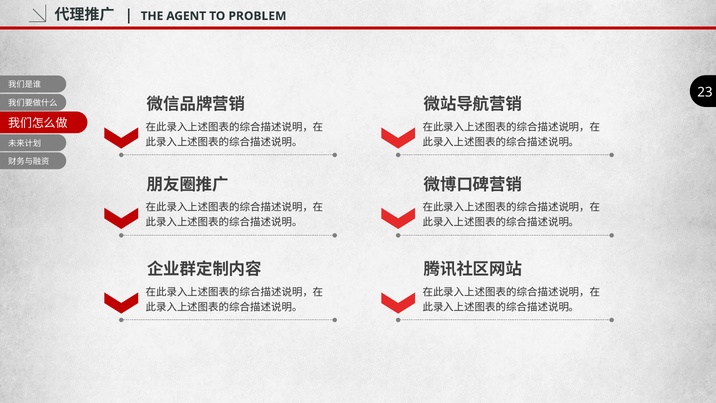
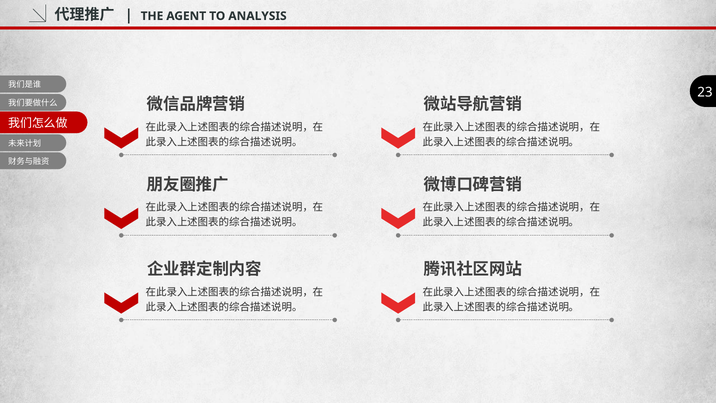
PROBLEM: PROBLEM -> ANALYSIS (257, 16)
